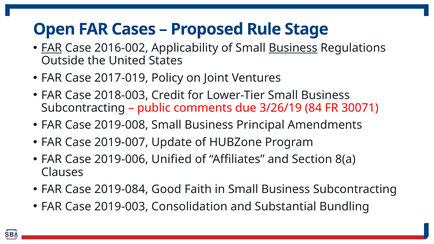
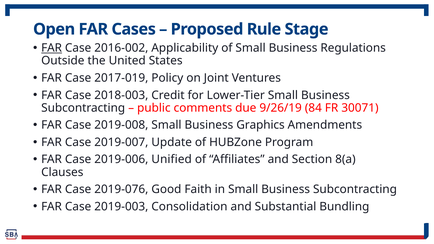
Business underline: present -> none (293, 48)
3/26/19: 3/26/19 -> 9/26/19 (281, 108)
Principal: Principal -> Graphics (261, 125)
2019-084: 2019-084 -> 2019-076 (121, 189)
